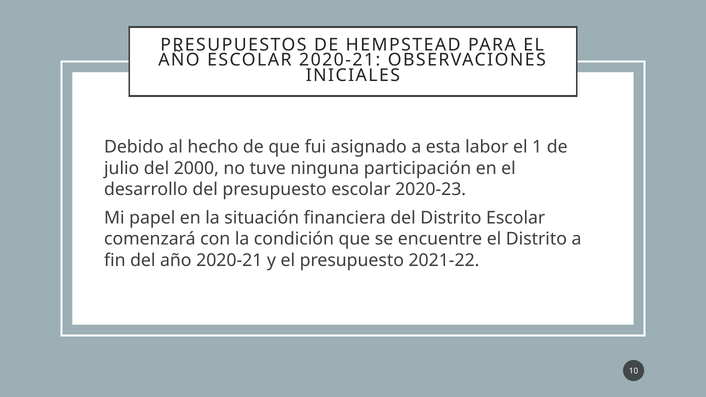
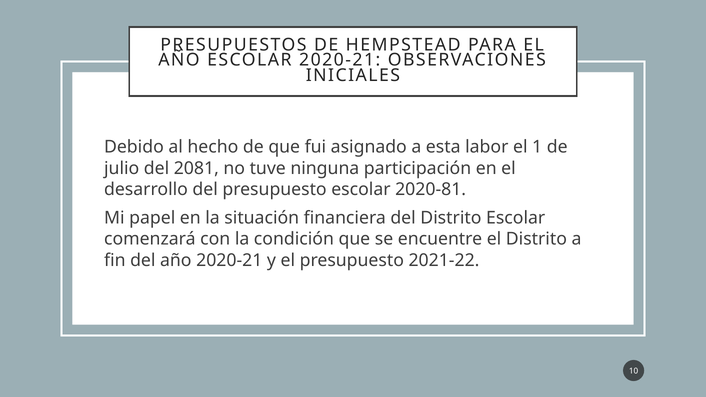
2000: 2000 -> 2081 (196, 168)
2020-23: 2020-23 -> 2020-81 (431, 190)
